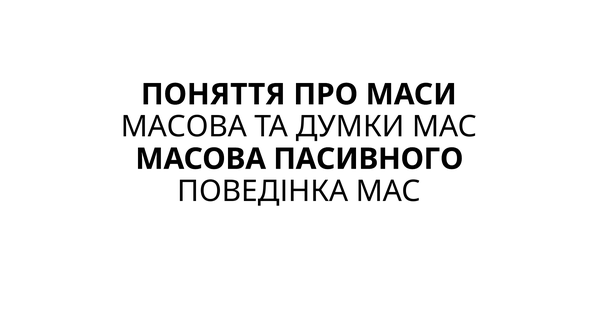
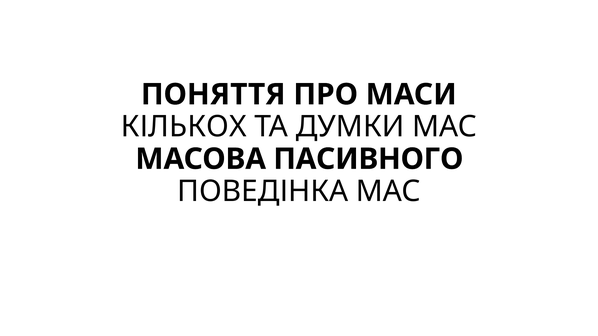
МАСОВА: МАСОВА -> КІЛЬКОХ (184, 127)
